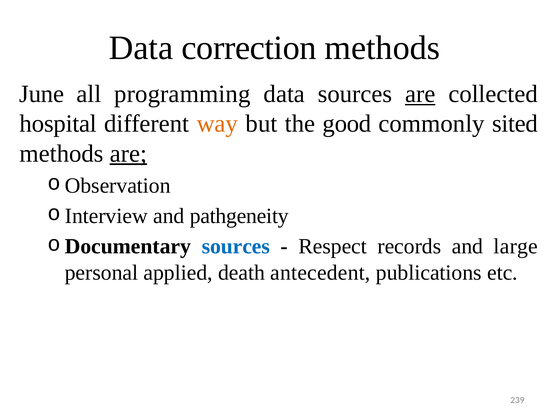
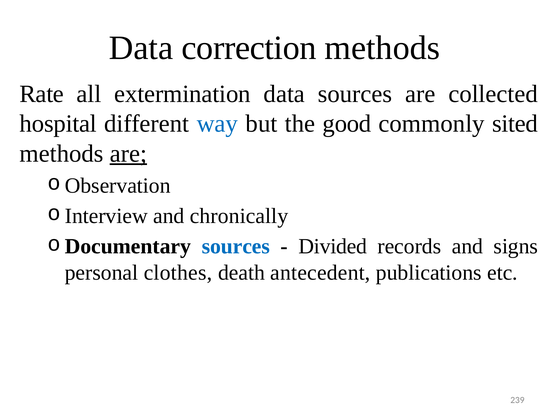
June: June -> Rate (42, 94)
programming: programming -> extermination (183, 94)
are underline: present -> none (420, 94)
way colour: orange -> blue (217, 124)
pathgeneity: pathgeneity -> chronically (239, 216)
Respect: Respect -> Divided (333, 246)
large: large -> signs (516, 246)
applied: applied -> clothes (178, 272)
